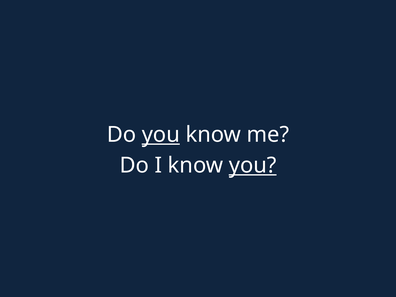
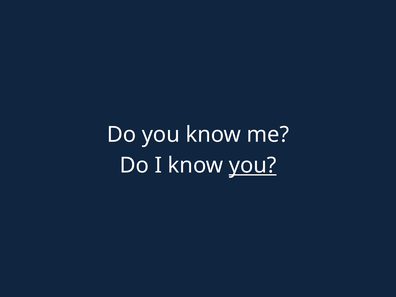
you underline: present -> none (161, 135)
